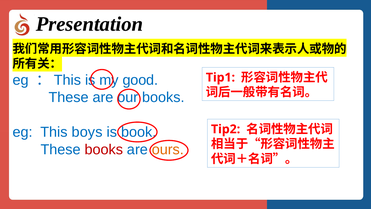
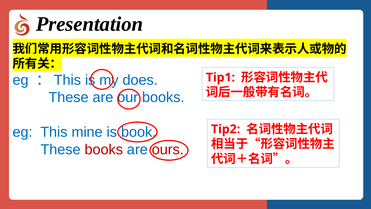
good: good -> does (140, 80)
boys: boys -> mine (87, 132)
ours colour: orange -> red (168, 149)
